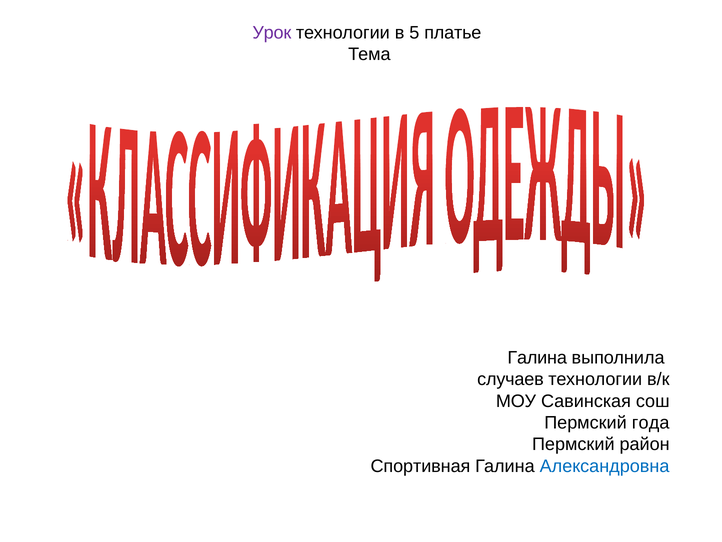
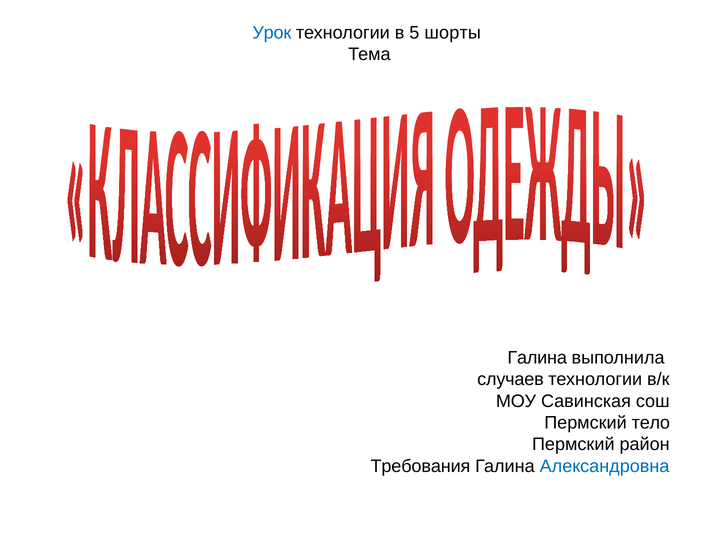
Урок colour: purple -> blue (272, 33)
платье: платье -> шорты (453, 33)
года: года -> тело (651, 422)
Спортивная: Спортивная -> Требования (420, 466)
